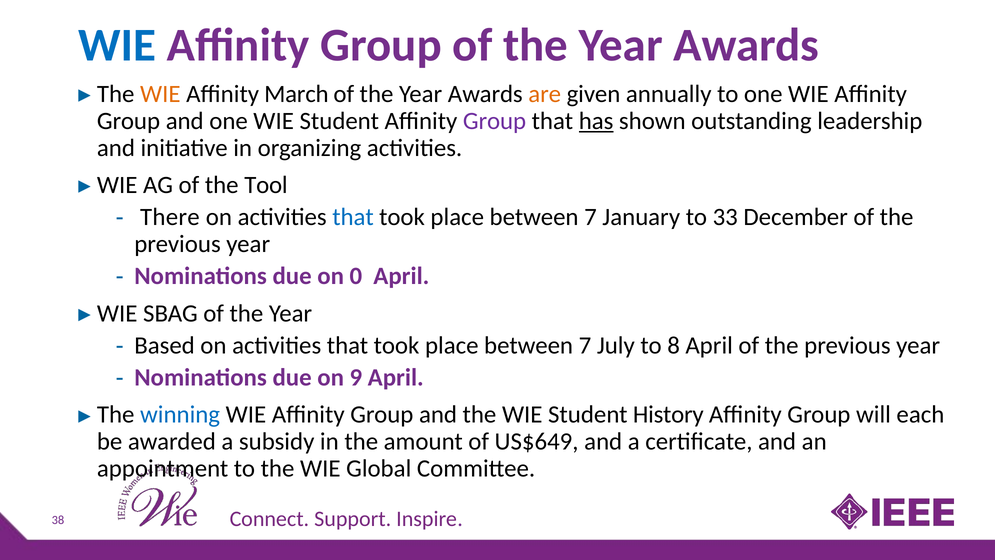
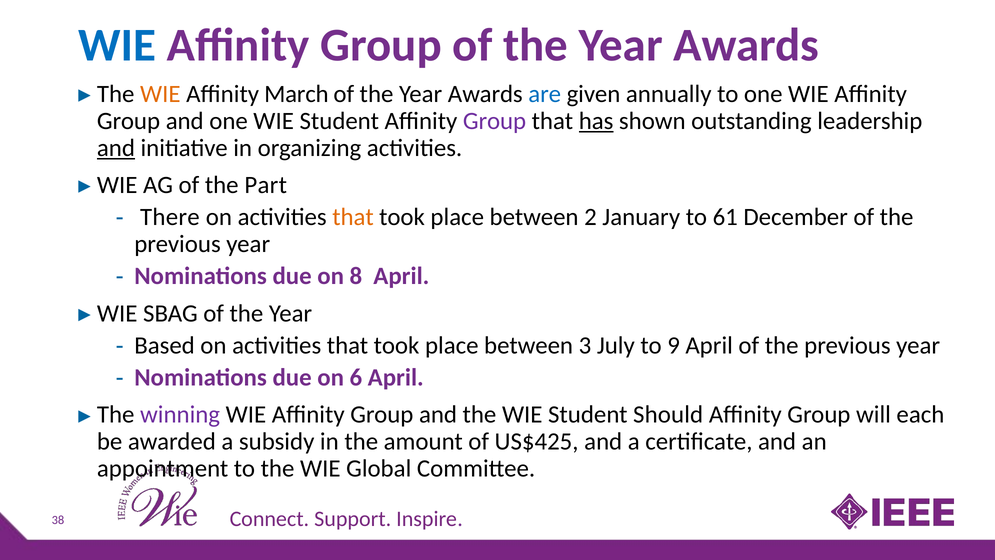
are colour: orange -> blue (545, 94)
and underline: none -> present (116, 148)
Tool: Tool -> Part (266, 185)
that colour: blue -> orange (353, 217)
7: 7 -> 2 (590, 217)
33: 33 -> 61 (725, 217)
0: 0 -> 8 (356, 276)
7: 7 -> 3 (585, 345)
8: 8 -> 9 (674, 345)
9: 9 -> 6 (356, 377)
winning colour: blue -> purple (180, 415)
History: History -> Should (668, 415)
US$649: US$649 -> US$425 (537, 441)
